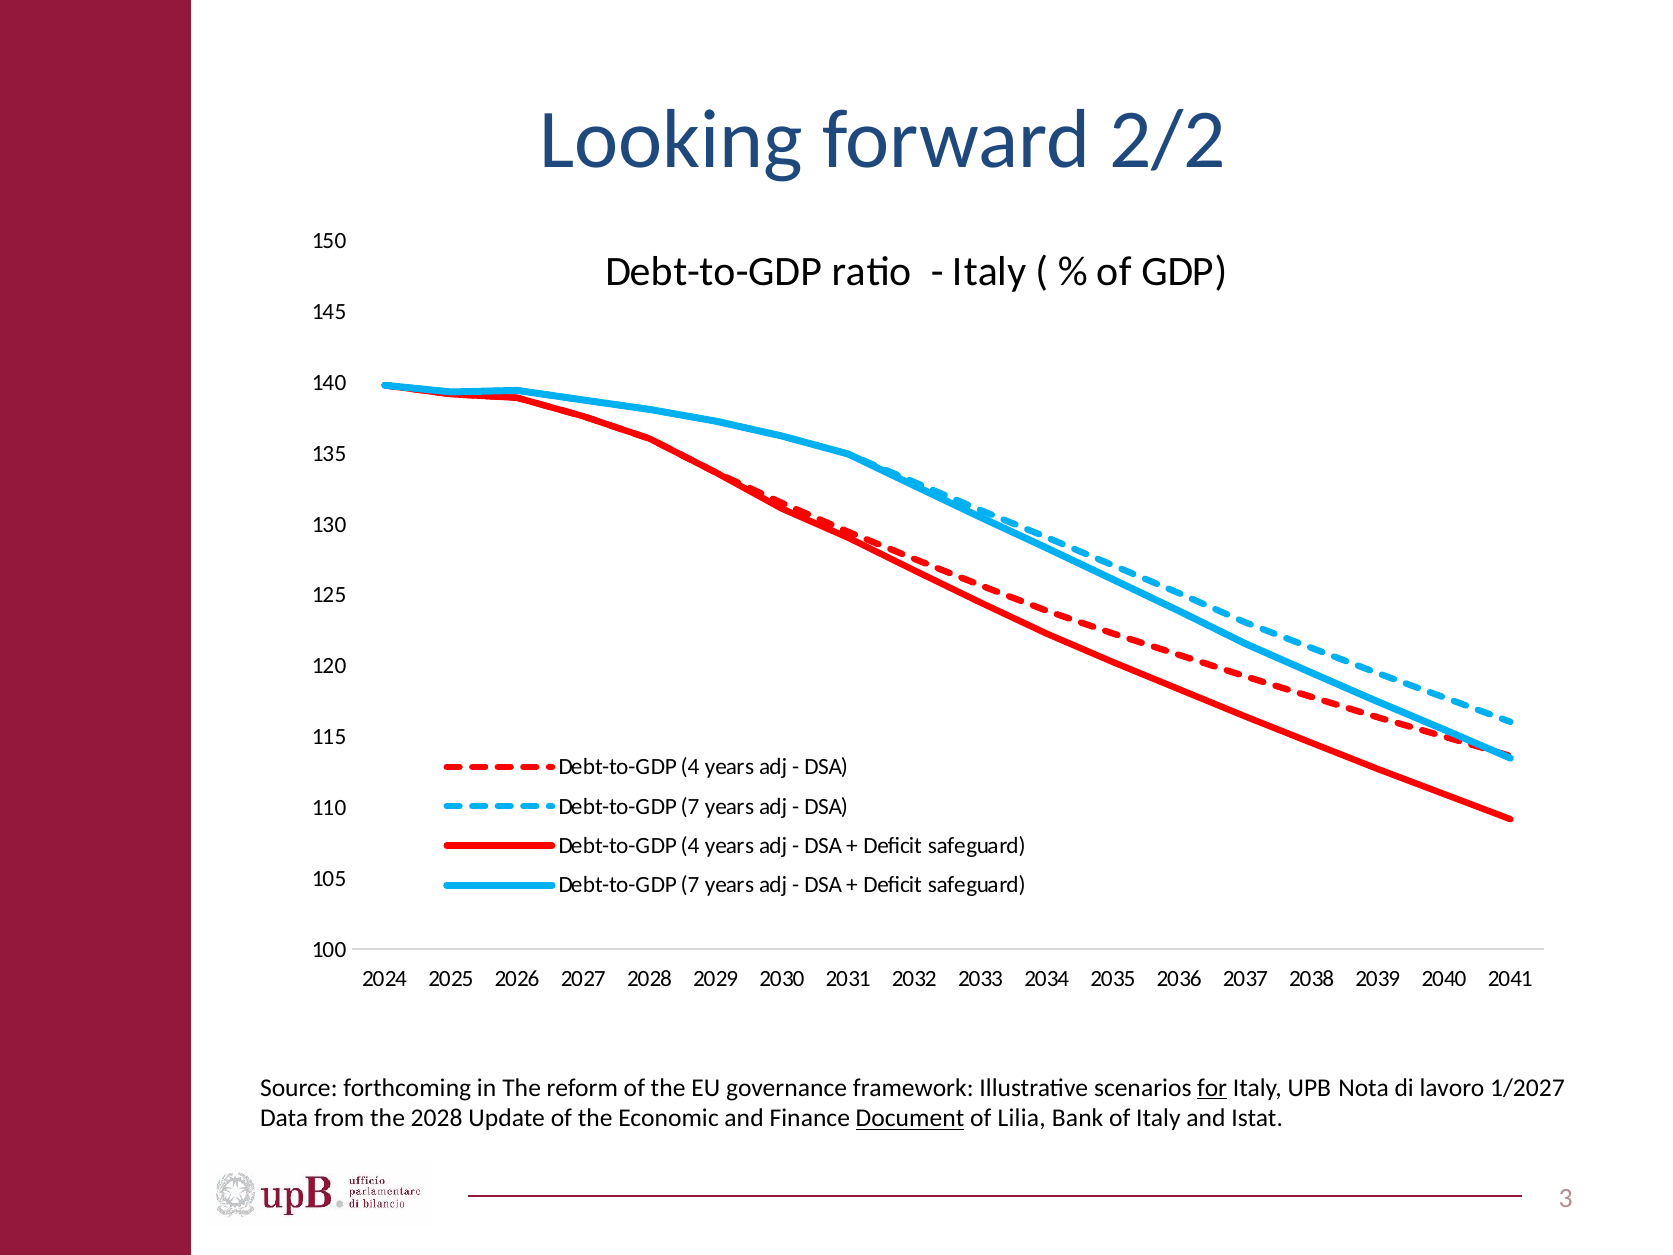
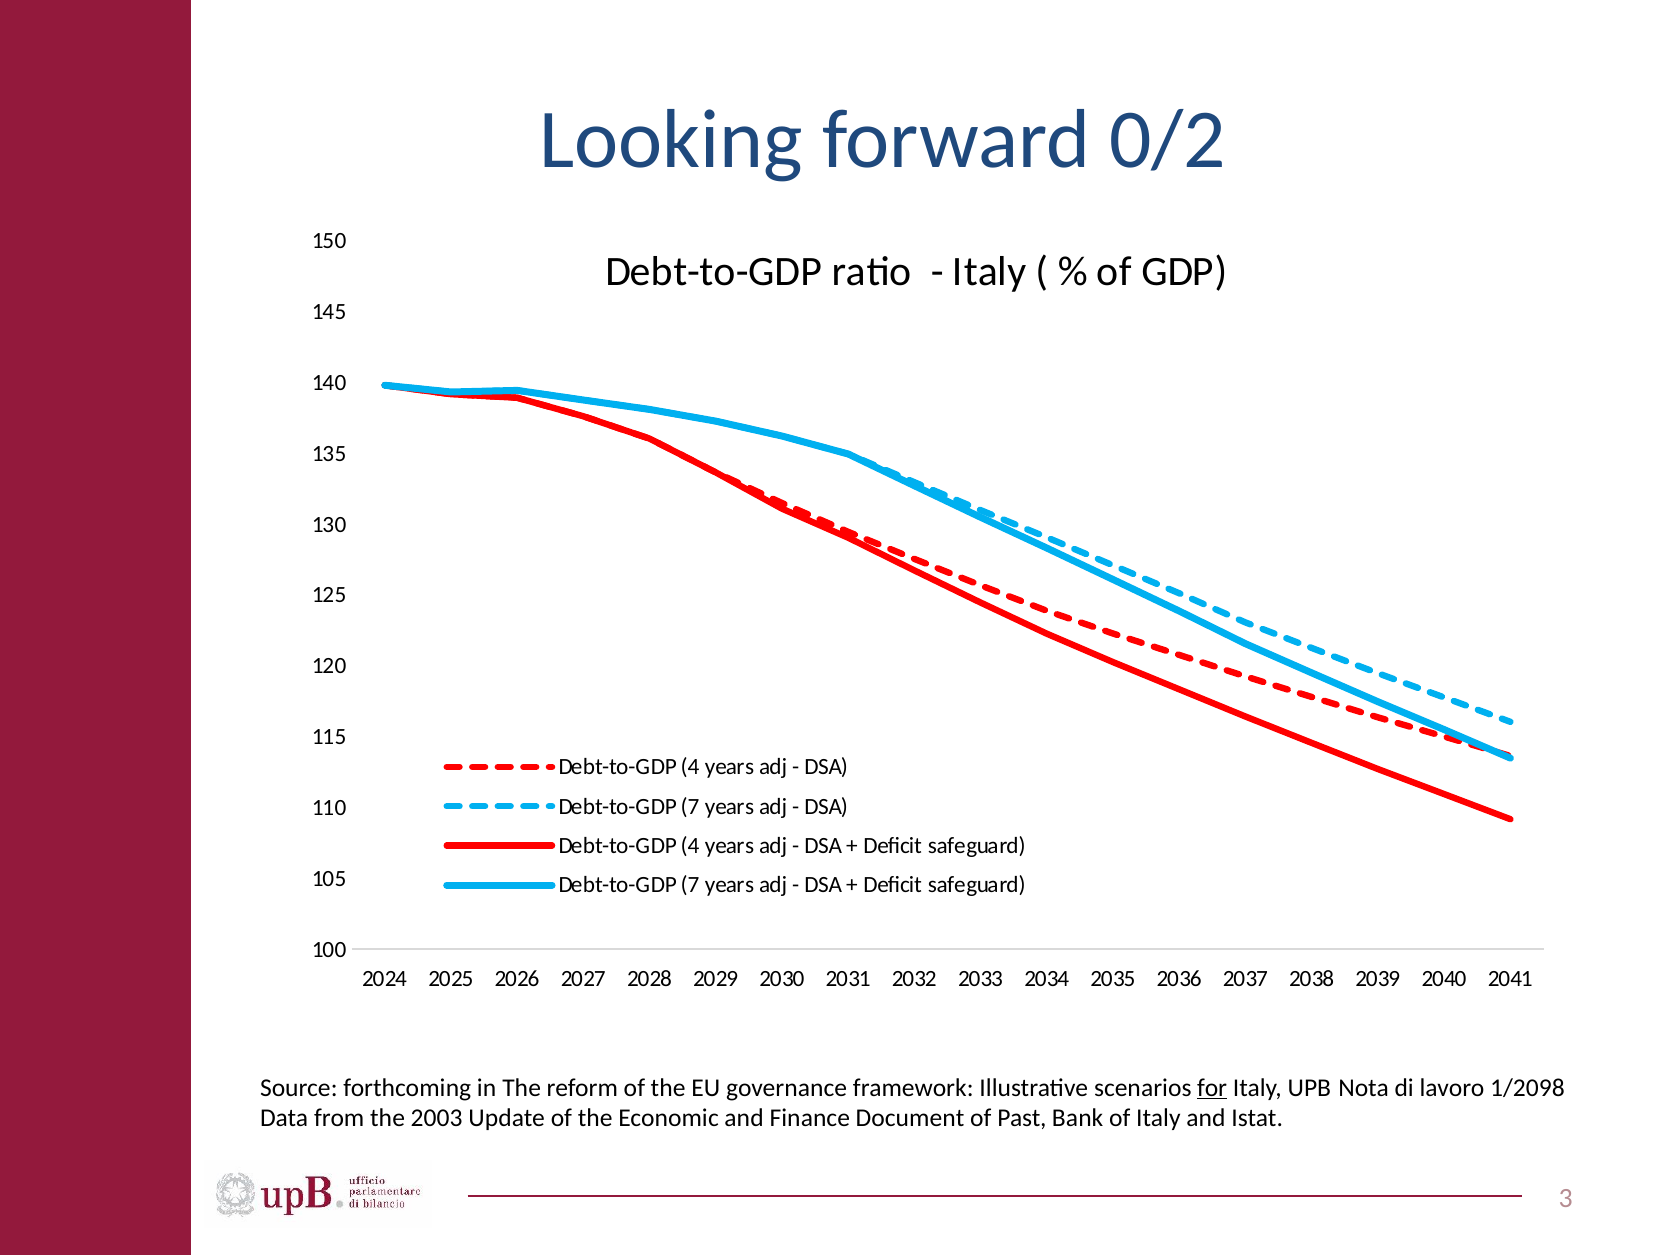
2/2: 2/2 -> 0/2 (1168, 140)
1/2027: 1/2027 -> 1/2098 (1527, 1087)
the 2028: 2028 -> 2003 (437, 1118)
Document underline: present -> none (910, 1118)
Lilia: Lilia -> Past (1022, 1118)
